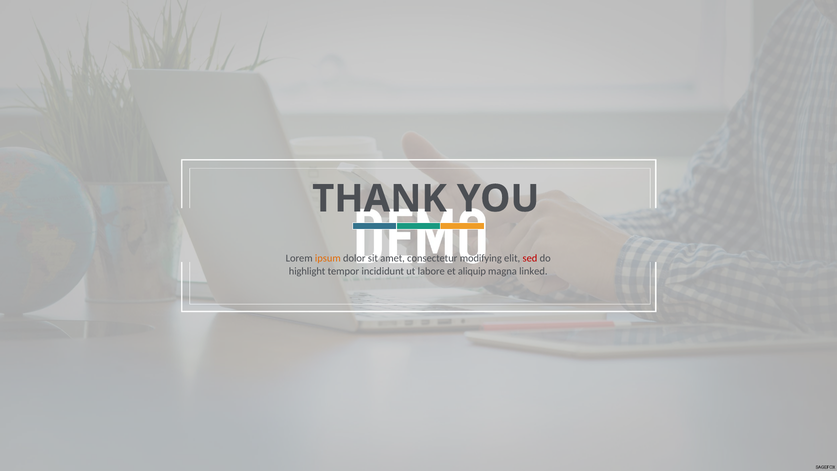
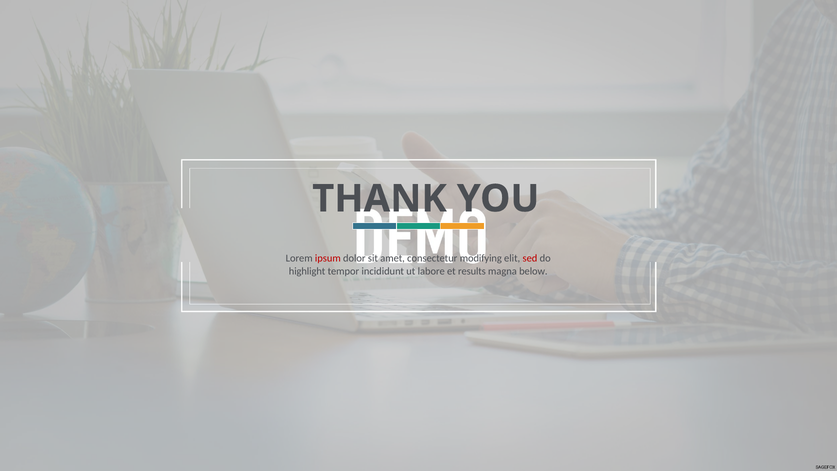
ipsum colour: orange -> red (328, 258)
aliquip: aliquip -> results (472, 271)
linked: linked -> below (533, 271)
